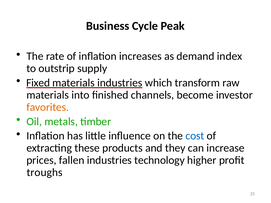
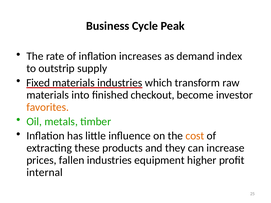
channels: channels -> checkout (153, 95)
cost colour: blue -> orange (195, 136)
technology: technology -> equipment (160, 160)
troughs: troughs -> internal (45, 173)
